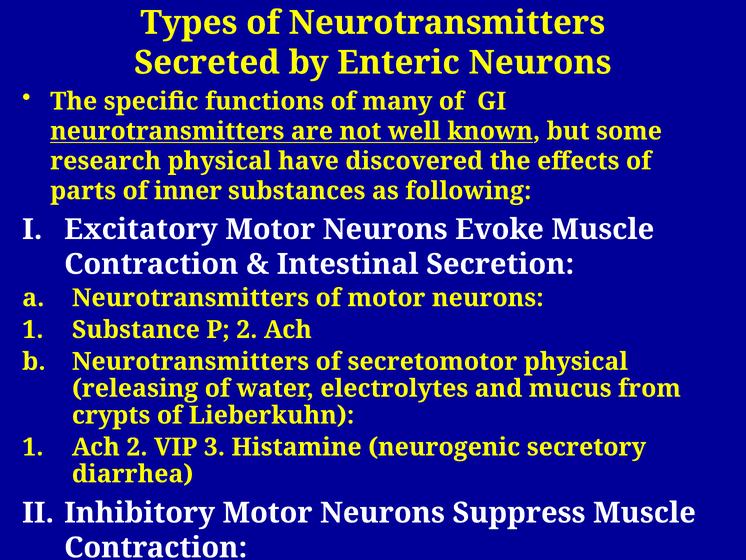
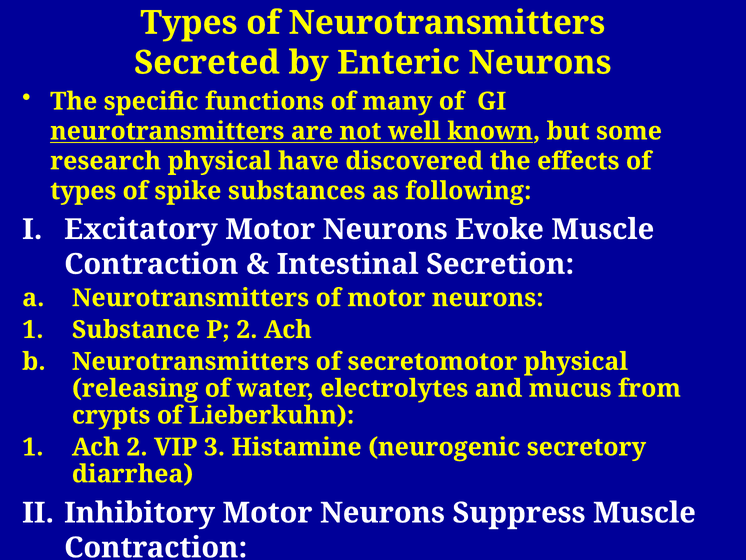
parts: parts -> types (83, 191)
inner: inner -> spike (188, 191)
